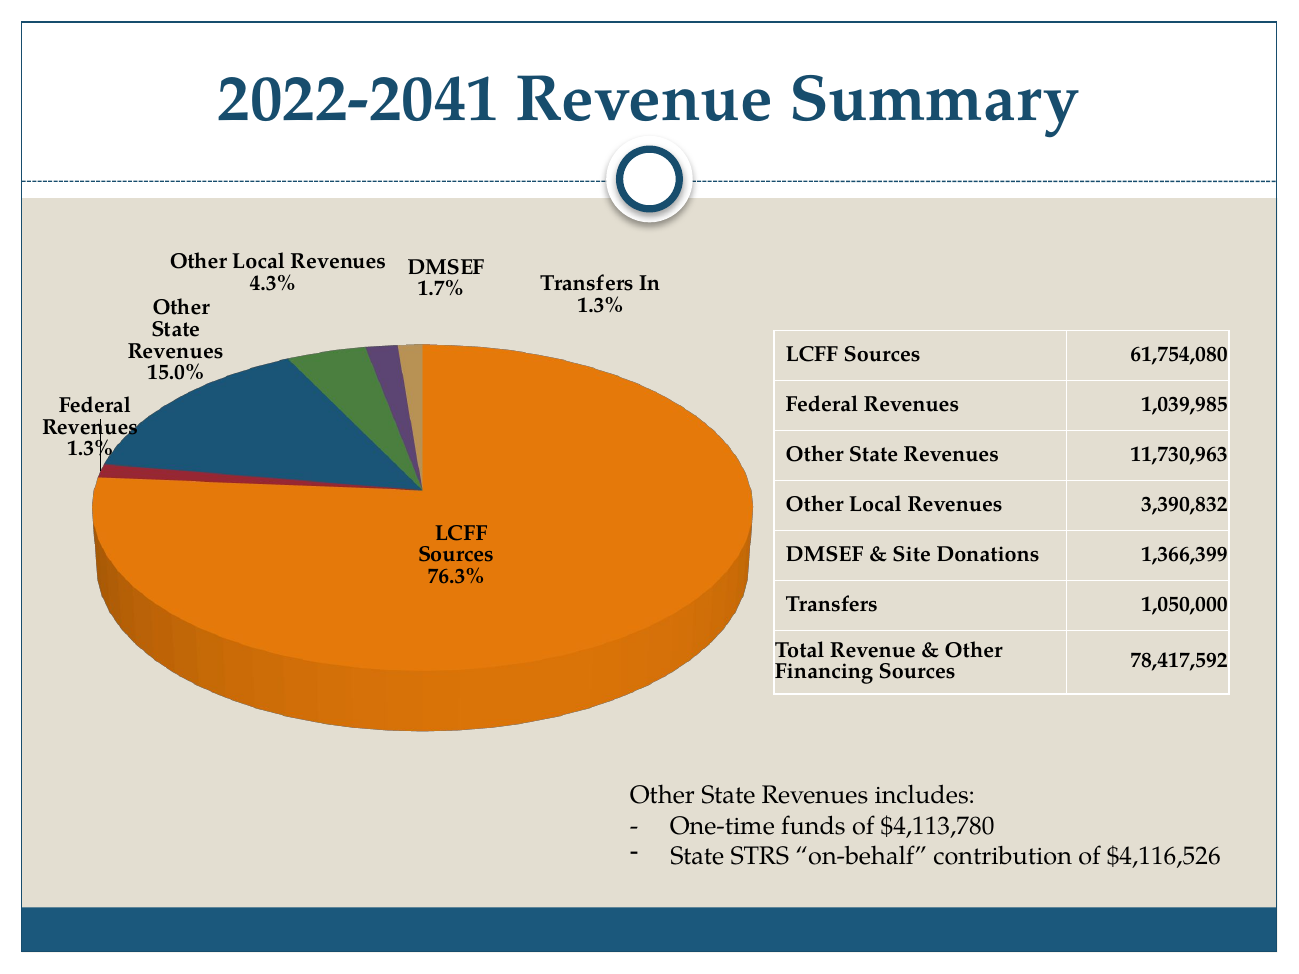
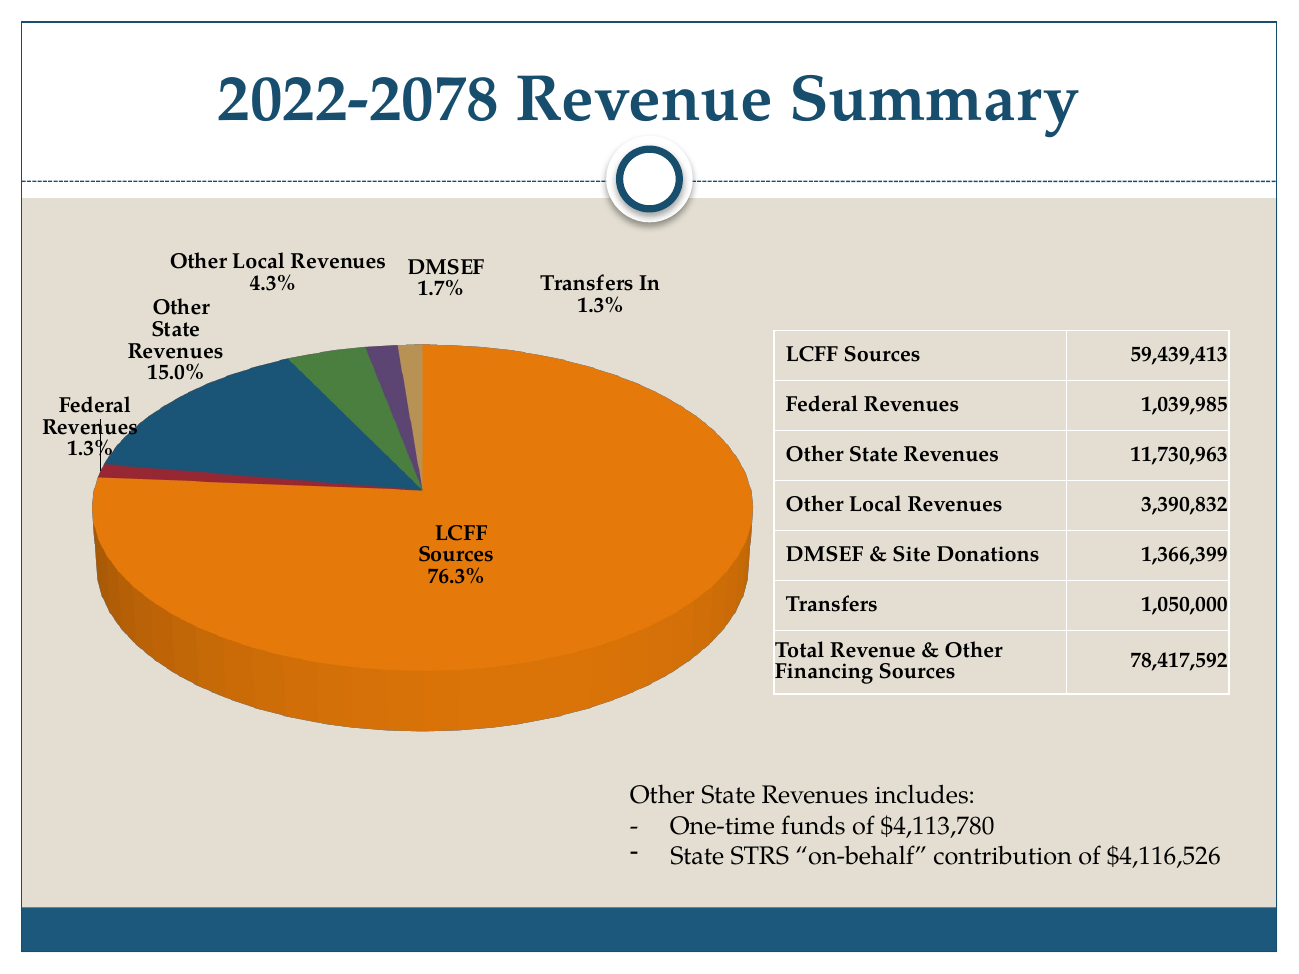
2022-2041: 2022-2041 -> 2022-2078 (359, 99)
61,754,080: 61,754,080 -> 59,439,413 (1179, 354)
